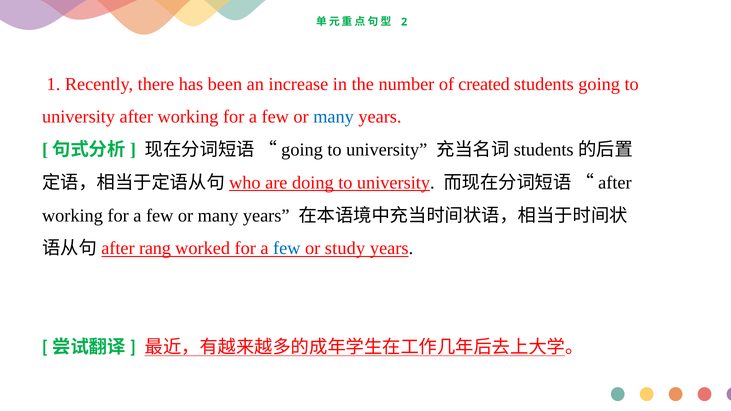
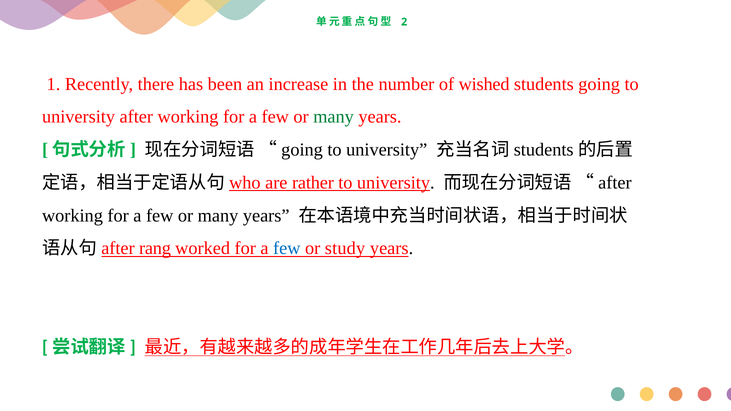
created: created -> wished (484, 84)
many colour: blue -> green (334, 117)
doing: doing -> rather (313, 183)
